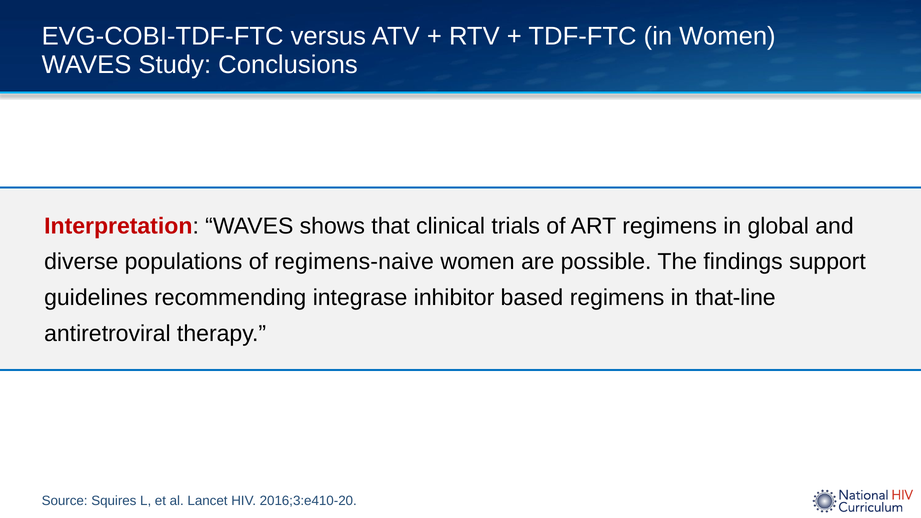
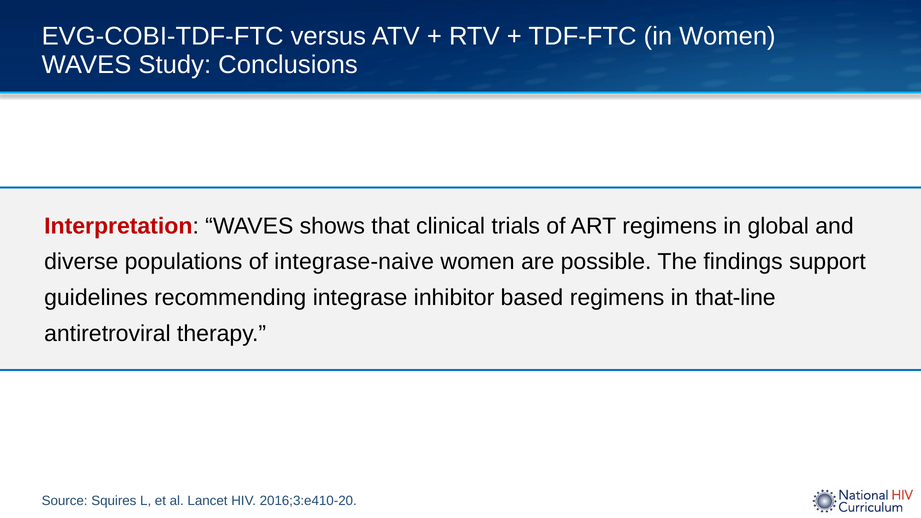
regimens-naive: regimens-naive -> integrase-naive (354, 262)
